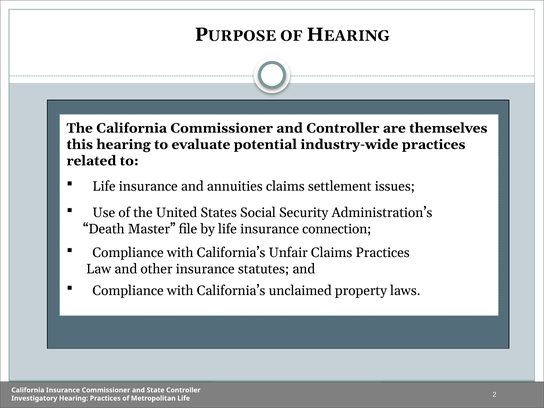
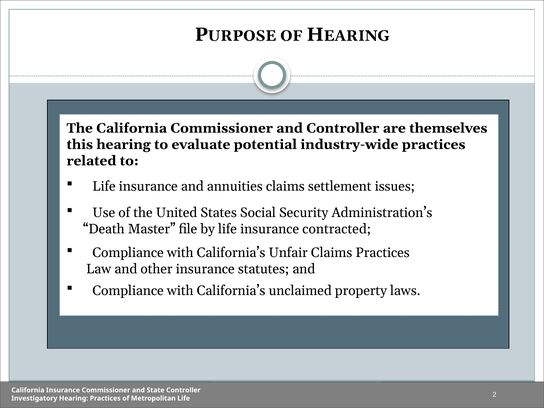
connection: connection -> contracted (337, 229)
